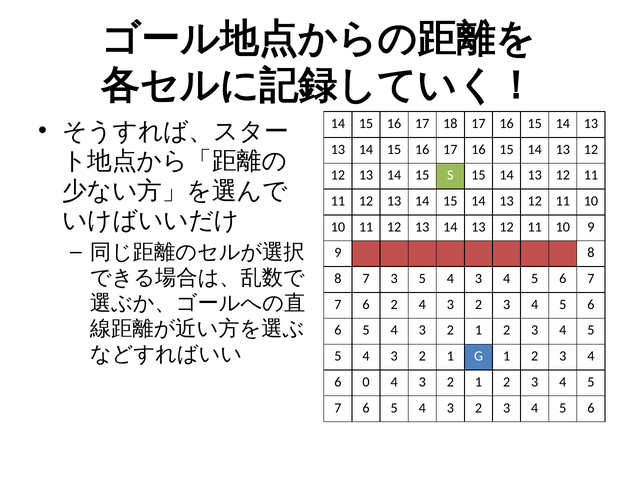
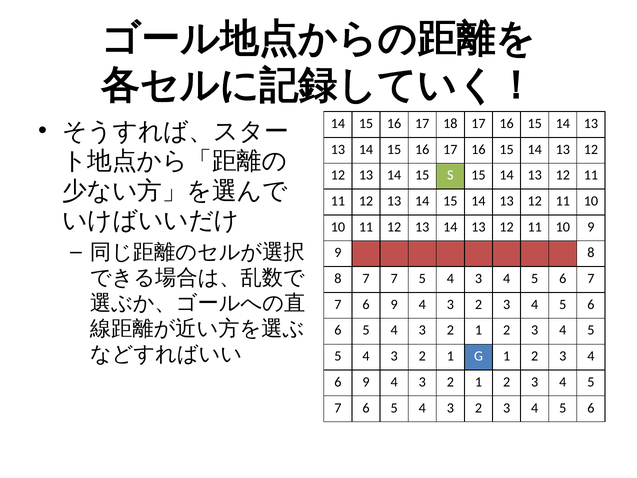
8 7 3: 3 -> 7 (394, 278)
7 6 2: 2 -> 9 (394, 304)
0: 0 -> 9 (366, 382)
